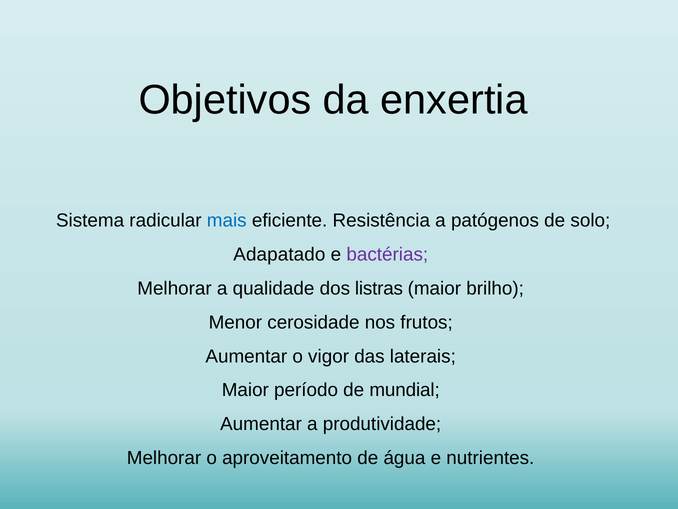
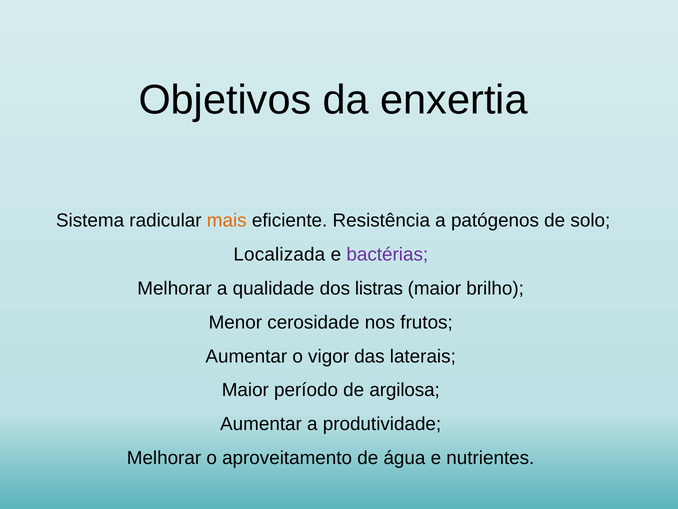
mais colour: blue -> orange (227, 220)
Adapatado: Adapatado -> Localizada (279, 254)
mundial: mundial -> argilosa (405, 390)
